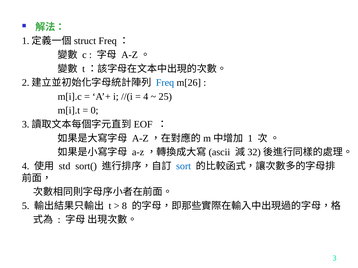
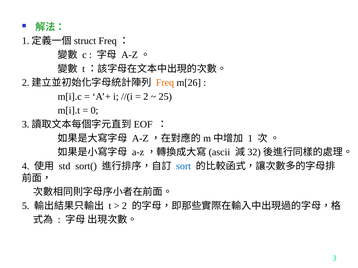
Freq colour: blue -> orange (165, 83)
4: 4 -> 2 (146, 97)
8: 8 -> 2 (124, 206)
